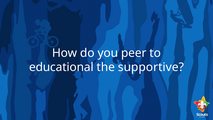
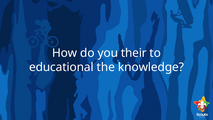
peer: peer -> their (134, 53)
supportive: supportive -> knowledge (151, 67)
